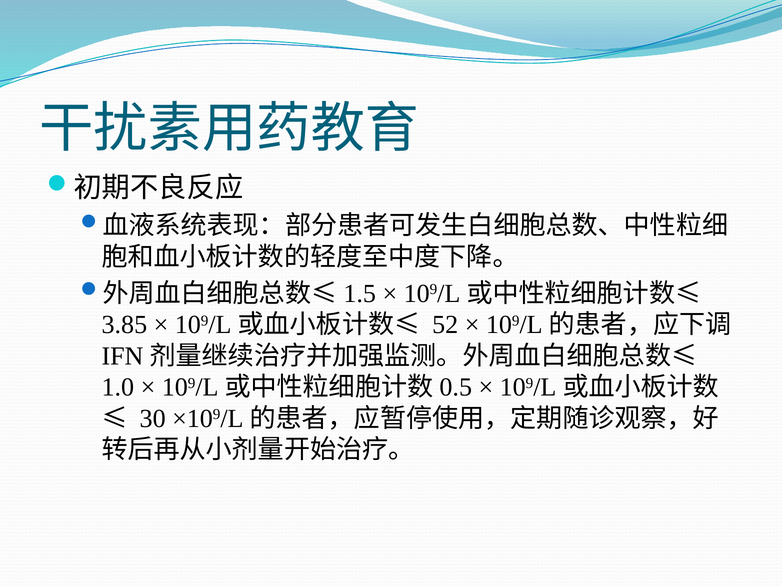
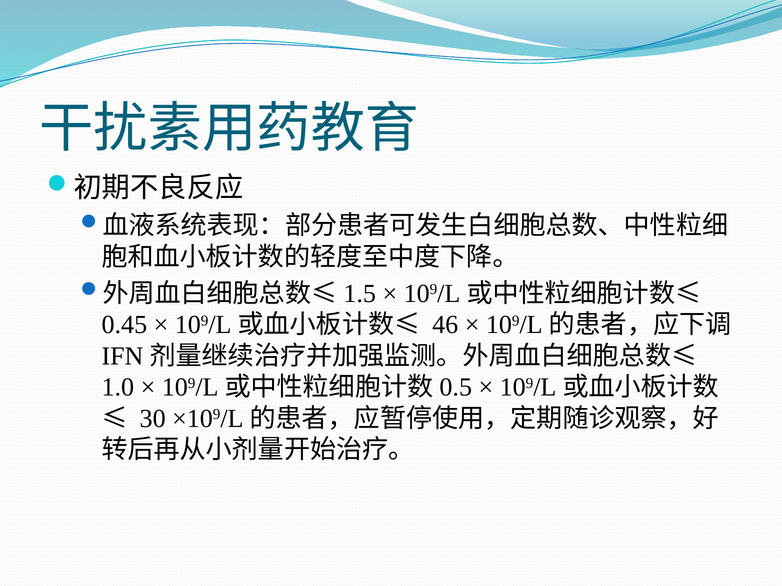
3.85: 3.85 -> 0.45 (124, 325)
52: 52 -> 46 (445, 325)
